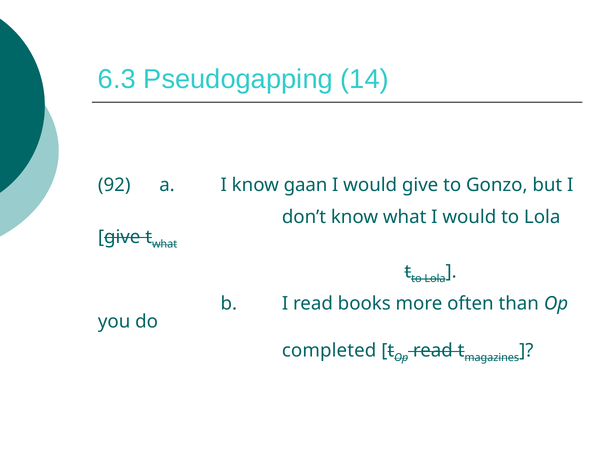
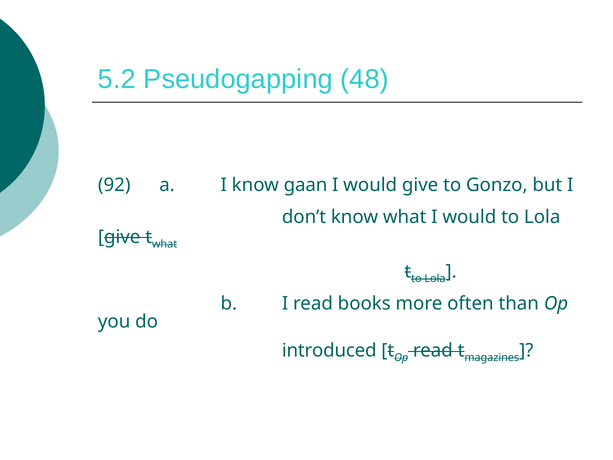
6.3: 6.3 -> 5.2 (117, 79)
14: 14 -> 48 (365, 79)
completed: completed -> introduced (329, 350)
